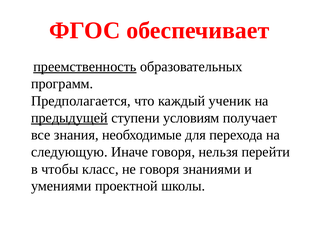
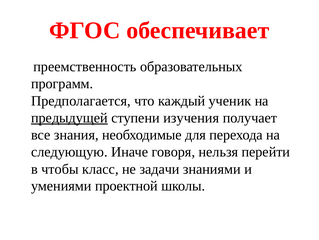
преемственность underline: present -> none (85, 66)
условиям: условиям -> изучения (191, 118)
не говоря: говоря -> задачи (159, 169)
